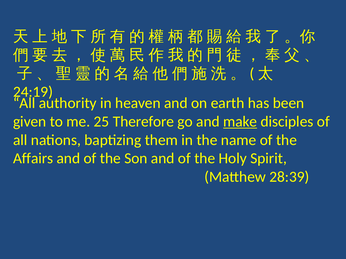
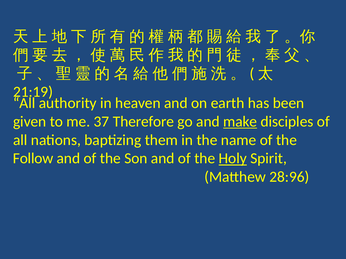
24:19: 24:19 -> 21:19 (33, 92)
25: 25 -> 37 (101, 122)
Affairs: Affairs -> Follow (33, 159)
Holy underline: none -> present (233, 159)
28:39: 28:39 -> 28:96 (289, 177)
